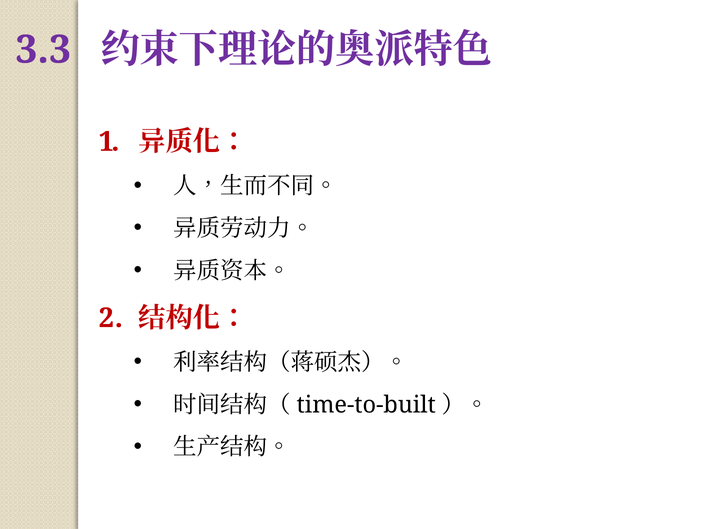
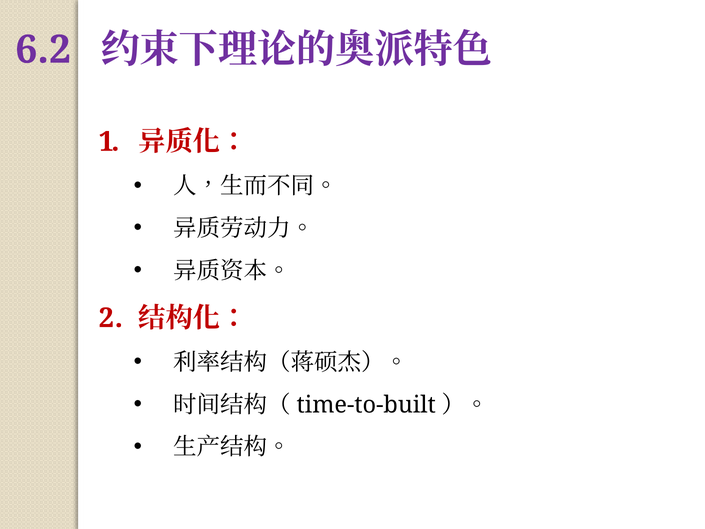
3.3: 3.3 -> 6.2 (43, 50)
